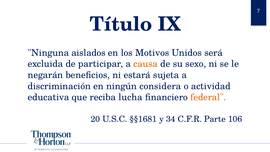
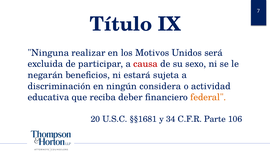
aislados: aislados -> realizar (88, 53)
causa colour: orange -> red (146, 64)
lucha: lucha -> deber (130, 97)
